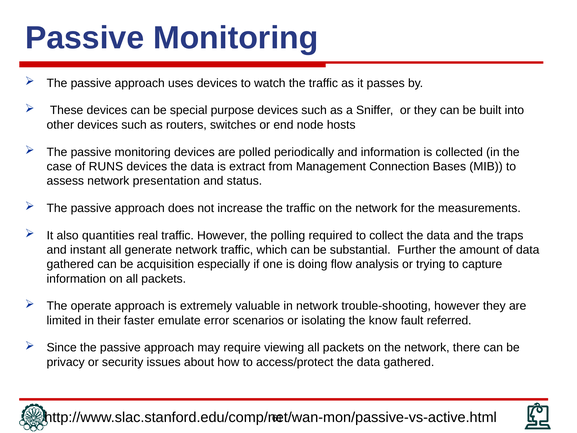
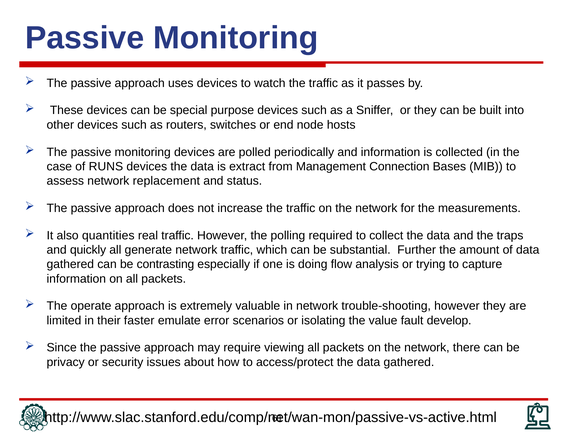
presentation: presentation -> replacement (166, 181)
instant: instant -> quickly (88, 250)
acquisition: acquisition -> contrasting (165, 264)
know: know -> value (383, 320)
referred: referred -> develop (449, 320)
